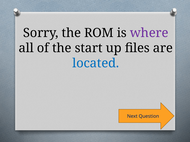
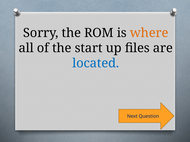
where colour: purple -> orange (149, 33)
